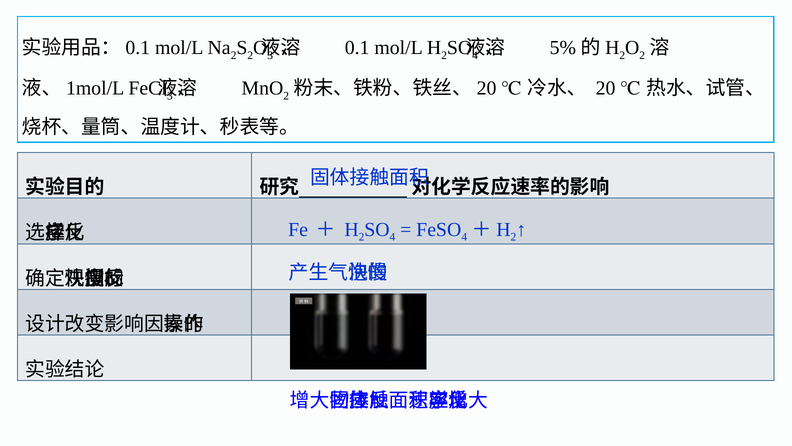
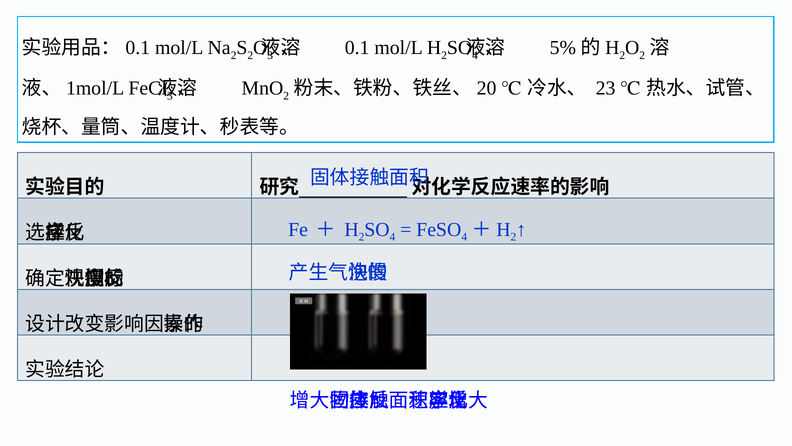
20: 20 -> 23 (606, 88)
